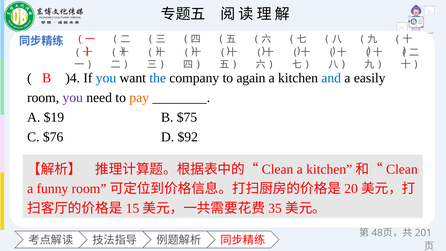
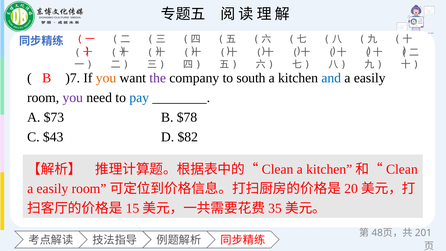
)4: )4 -> )7 (73, 78)
you colour: blue -> orange (106, 78)
the colour: blue -> purple (158, 78)
again: again -> south (251, 78)
pay colour: orange -> blue (139, 98)
$19: $19 -> $73 (54, 117)
$75: $75 -> $78 (187, 117)
$76: $76 -> $43 (53, 137)
$92: $92 -> $82 (188, 137)
funny: funny -> easily (52, 189)
